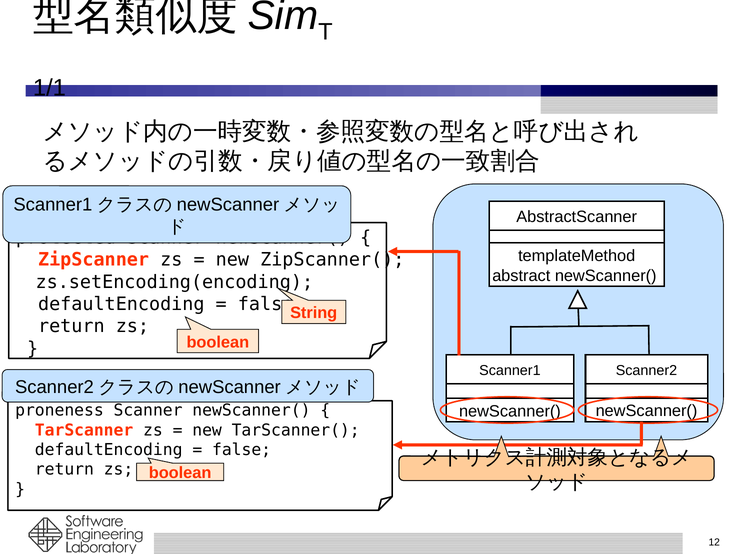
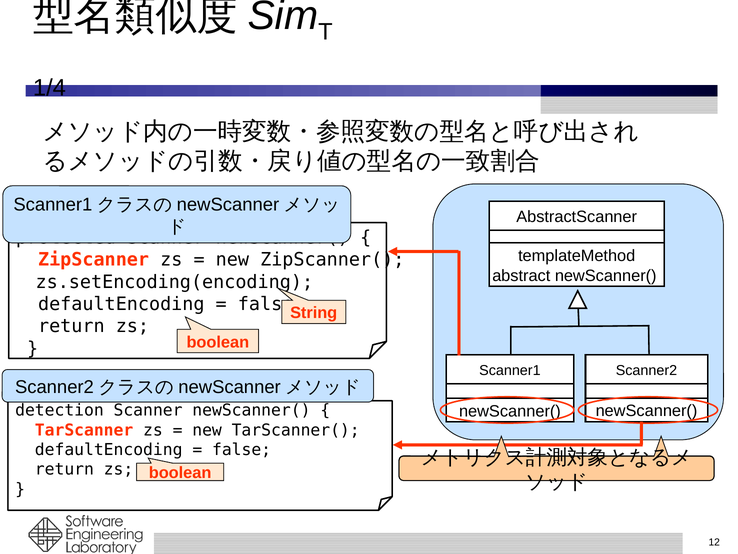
1/1: 1/1 -> 1/4 (49, 88)
proneness: proneness -> detection (59, 410)
